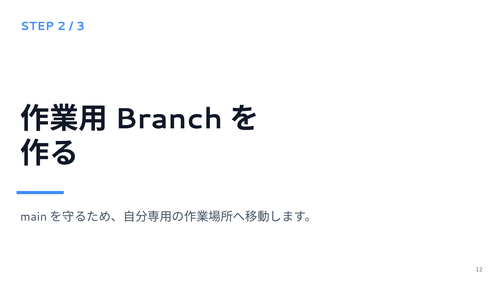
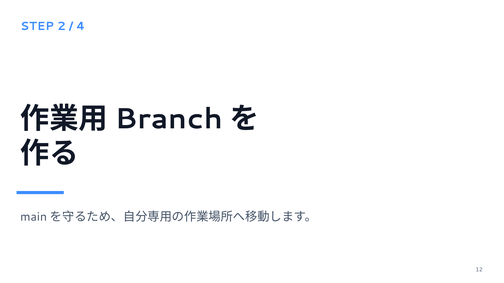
3: 3 -> 4 (81, 26)
